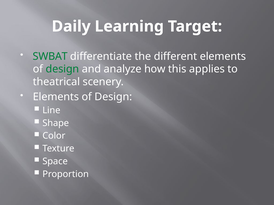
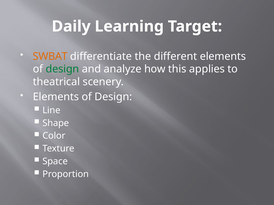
SWBAT colour: green -> orange (50, 56)
